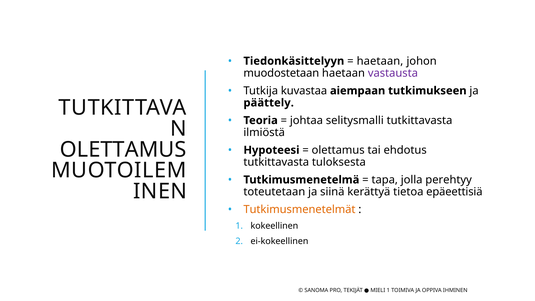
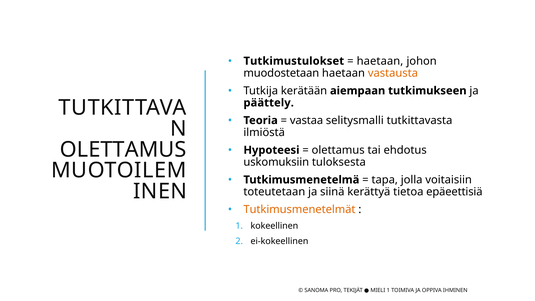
Tiedonkäsittelyyn: Tiedonkäsittelyyn -> Tutkimustulokset (294, 61)
vastausta colour: purple -> orange (393, 73)
kuvastaa: kuvastaa -> kerätään (304, 91)
johtaa: johtaa -> vastaa (307, 120)
tutkittavasta: tutkittavasta -> uskomuksiin (276, 162)
perehtyy: perehtyy -> voitaisiin (449, 180)
